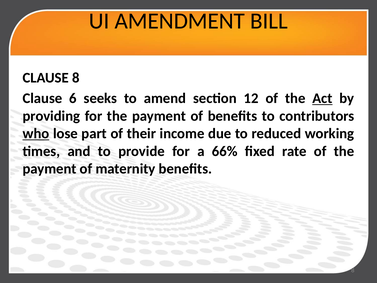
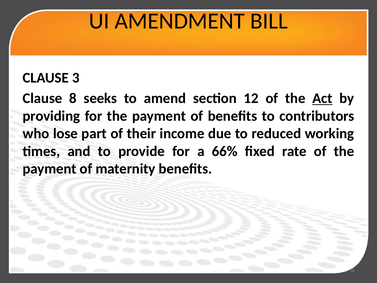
CLAUSE 8: 8 -> 3 (76, 78)
Clause 6: 6 -> 8 (73, 98)
who underline: present -> none (36, 133)
